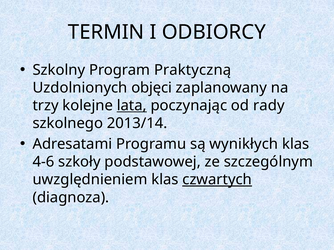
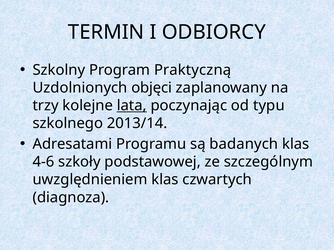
rady: rady -> typu (269, 106)
wynikłych: wynikłych -> badanych (244, 144)
czwartych underline: present -> none (217, 180)
